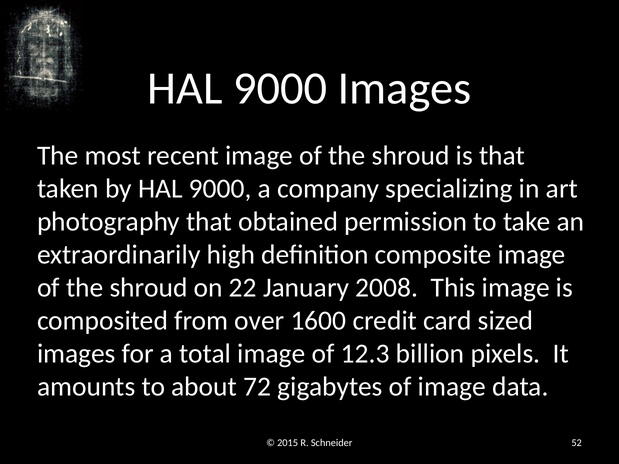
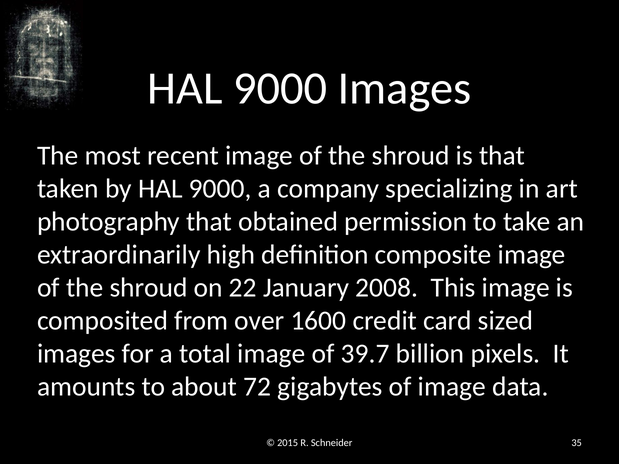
12.3: 12.3 -> 39.7 (365, 354)
52: 52 -> 35 (577, 443)
